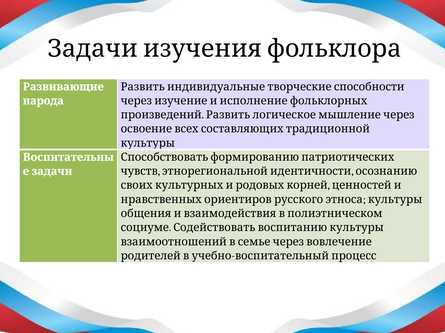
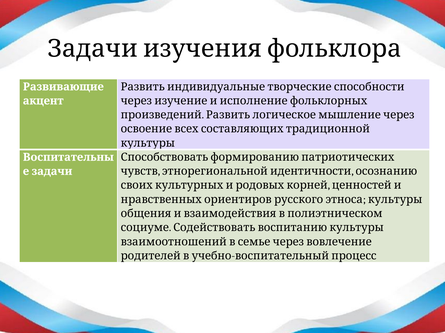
народа: народа -> акцент (43, 101)
